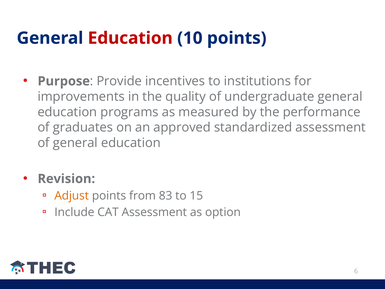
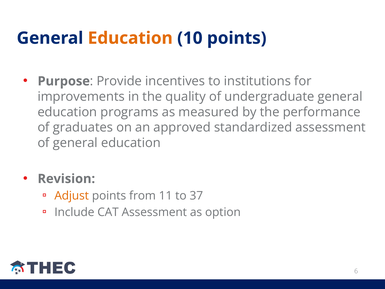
Education colour: red -> orange (130, 38)
83: 83 -> 11 (166, 196)
15: 15 -> 37 (196, 196)
